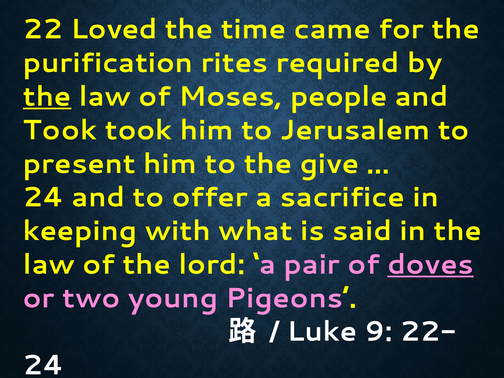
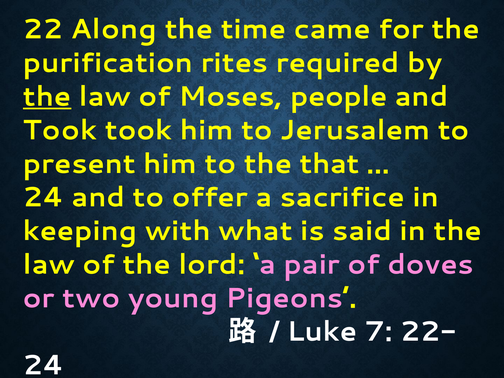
Loved: Loved -> Along (114, 29)
give: give -> that (329, 164)
doves underline: present -> none (431, 265)
9: 9 -> 7 (379, 332)
